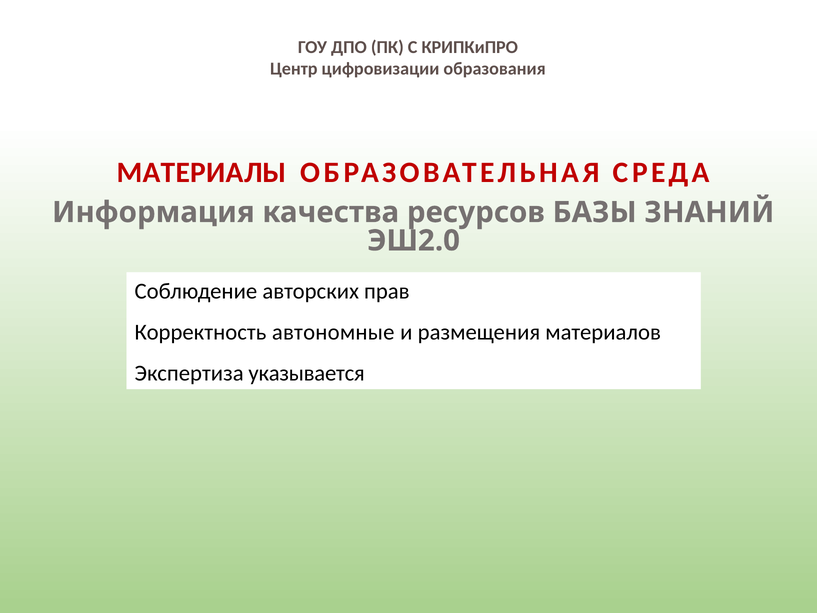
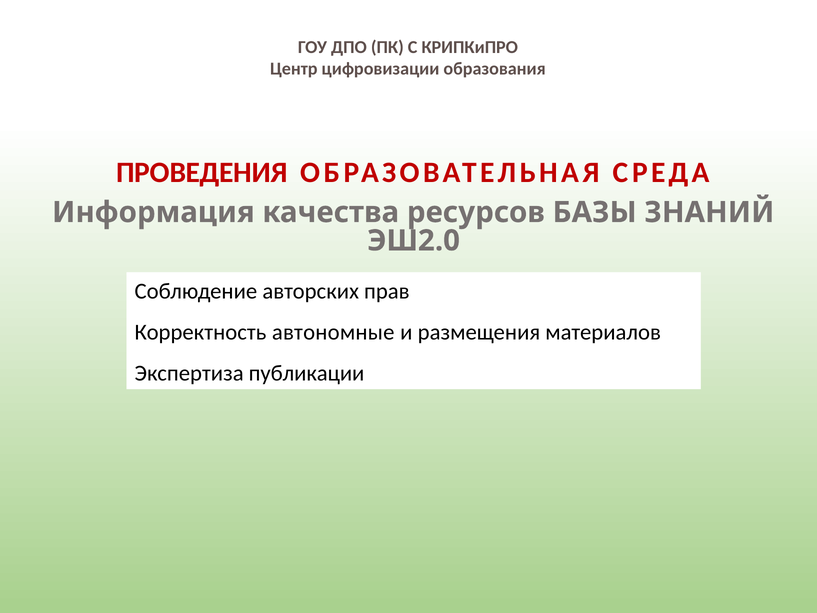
МАТЕРИАЛЫ: МАТЕРИАЛЫ -> ПРОВЕДЕНИЯ (202, 173)
указывается: указывается -> публикации (307, 373)
